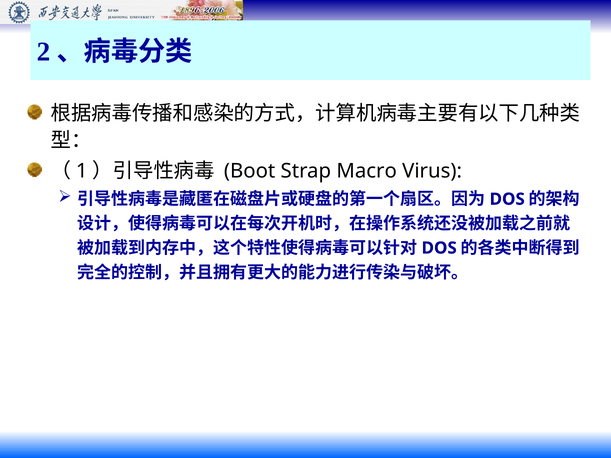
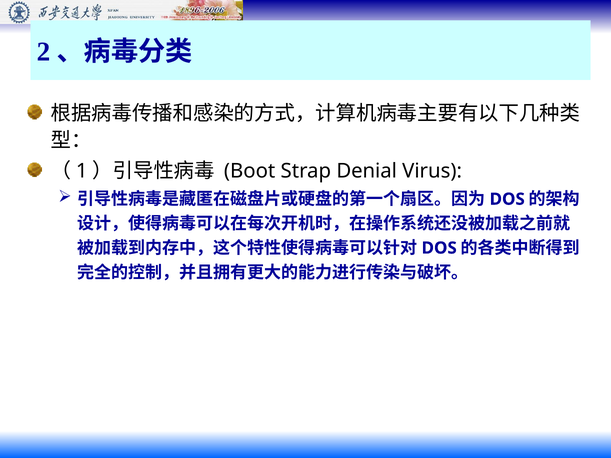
Macro: Macro -> Denial (367, 171)
